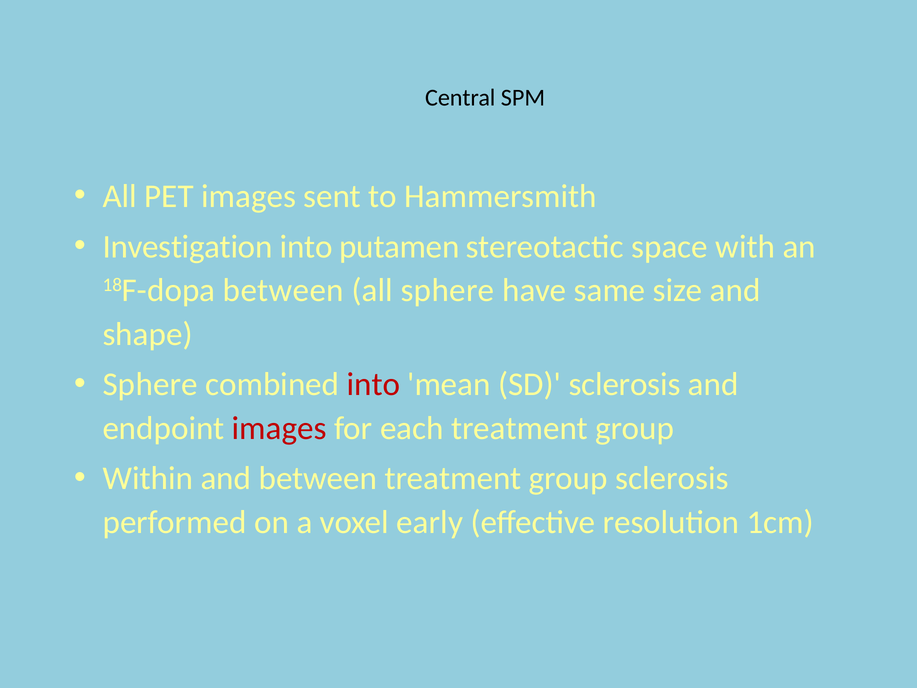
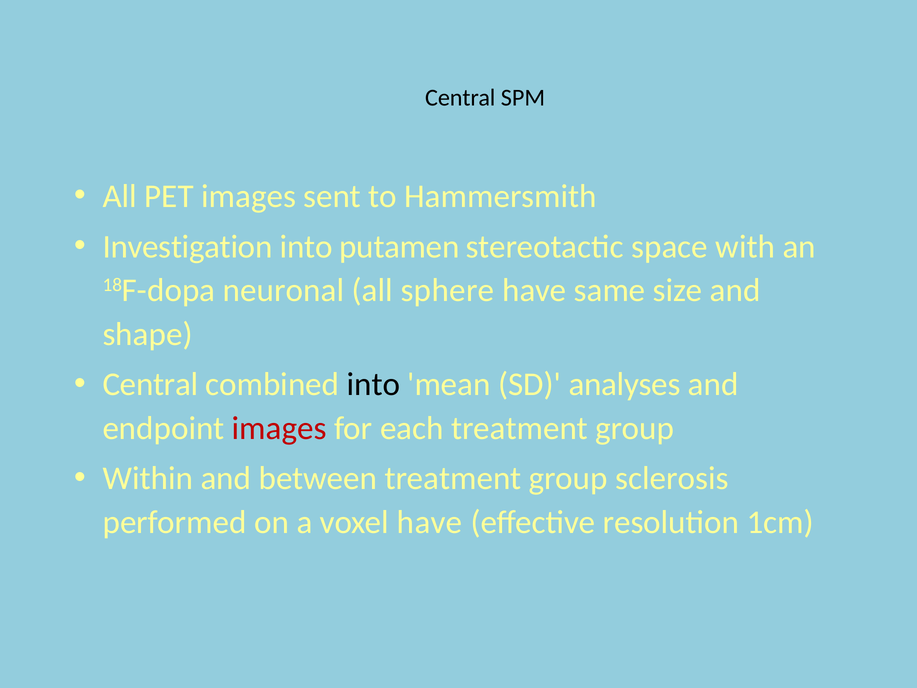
18F-dopa between: between -> neuronal (283, 290)
Sphere: Sphere -> Central (150, 384)
into colour: red -> black (373, 384)
SD sclerosis: sclerosis -> analyses (625, 384)
voxel early: early -> have (430, 522)
